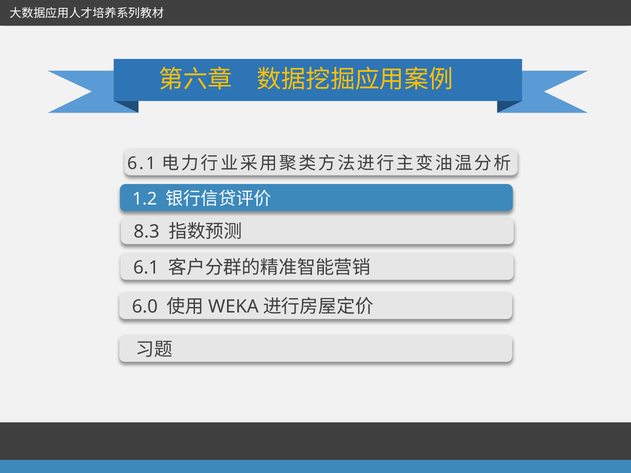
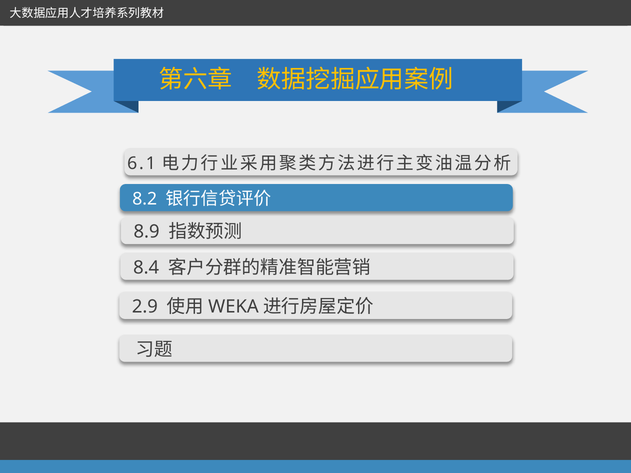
1.2: 1.2 -> 8.2 (145, 199)
8.3: 8.3 -> 8.9 (147, 232)
6.1: 6.1 -> 8.4 (146, 268)
6.0: 6.0 -> 2.9 (145, 307)
